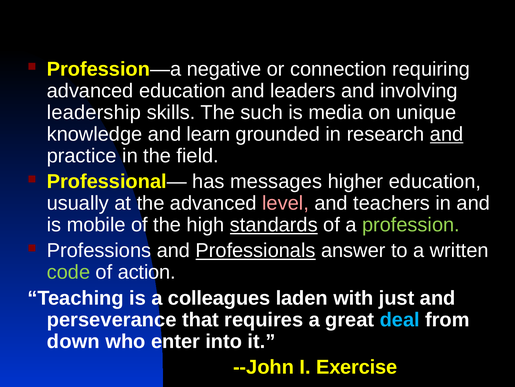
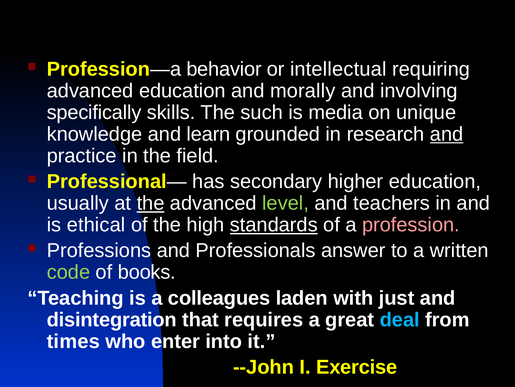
negative: negative -> behavior (224, 69)
connection: connection -> intellectual (338, 69)
leaders: leaders -> morally (303, 91)
leadership: leadership -> specifically (94, 112)
messages: messages -> secondary (276, 181)
the underline: none -> present (151, 203)
level colour: pink -> light green (286, 203)
mobile: mobile -> ethical (96, 225)
profession colour: light green -> pink (411, 225)
Professionals underline: present -> none (256, 250)
action: action -> books (147, 272)
perseverance: perseverance -> disintegration (112, 319)
down: down -> times (73, 341)
